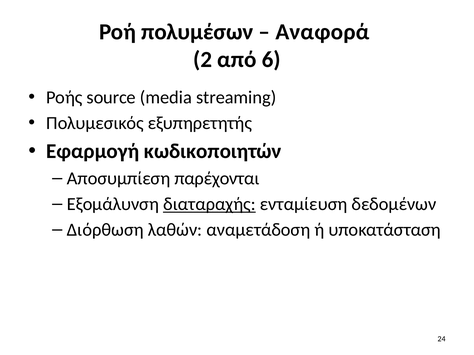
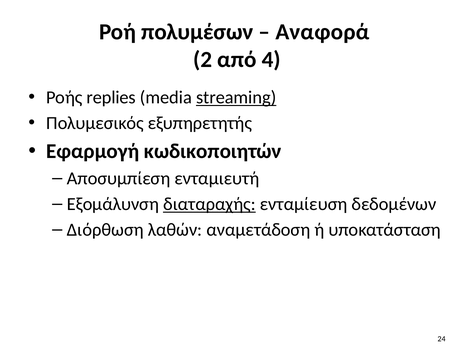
6: 6 -> 4 (271, 60)
source: source -> replies (111, 98)
streaming underline: none -> present (236, 98)
παρέχονται: παρέχονται -> ενταμιευτή (217, 179)
